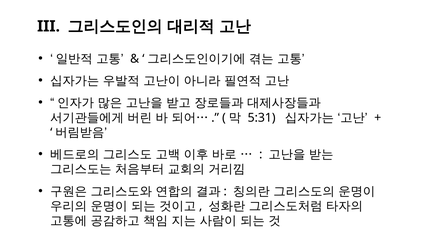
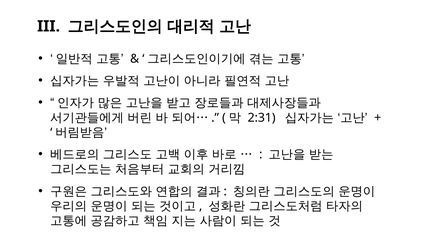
5:31: 5:31 -> 2:31 (262, 118)
